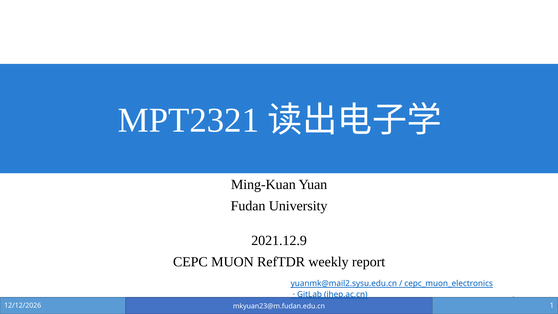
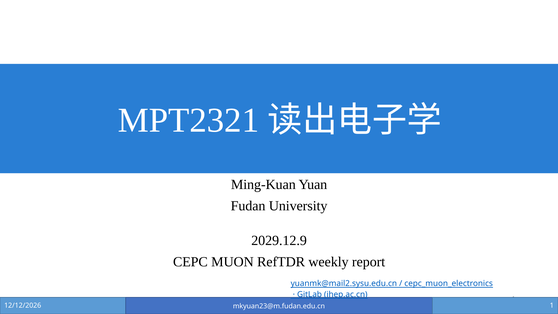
2021.12.9: 2021.12.9 -> 2029.12.9 (279, 240)
